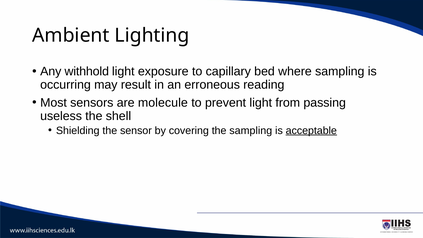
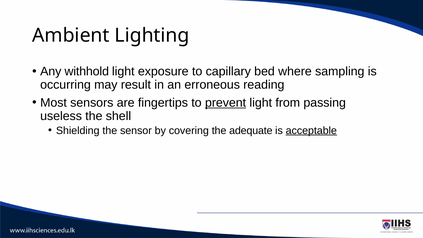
molecule: molecule -> fingertips (163, 103)
prevent underline: none -> present (226, 103)
the sampling: sampling -> adequate (251, 130)
